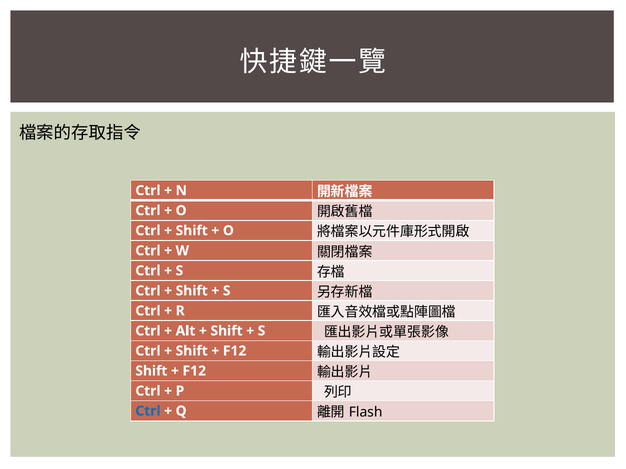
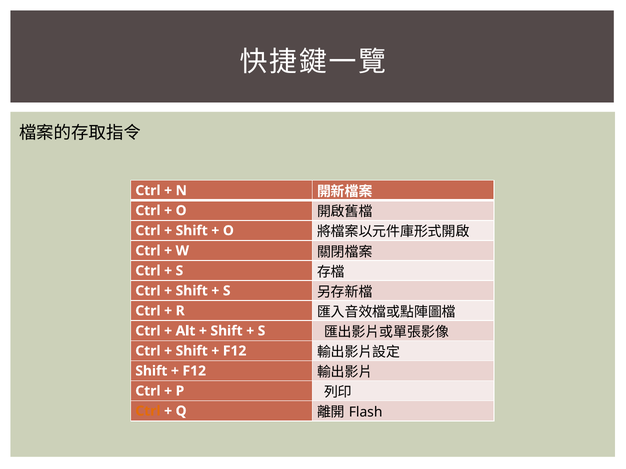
Ctrl colour: blue -> orange (148, 411)
